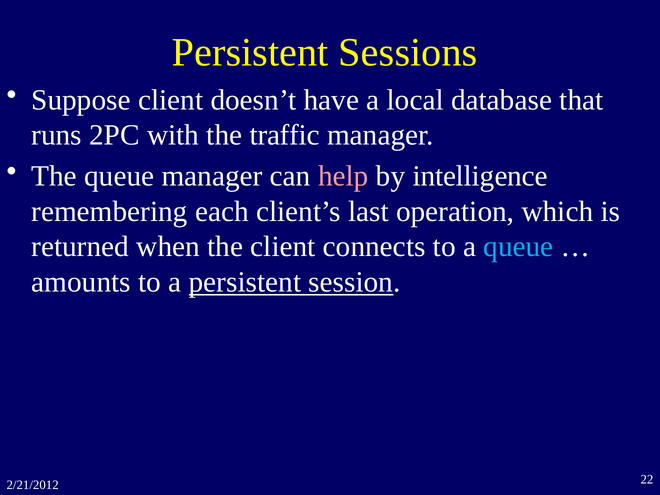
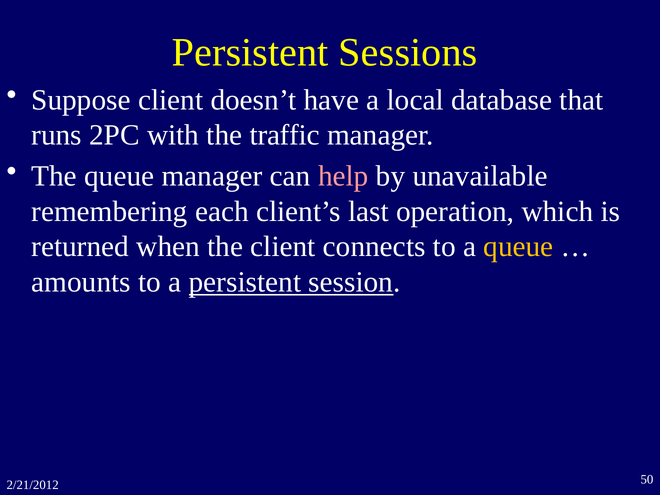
intelligence: intelligence -> unavailable (480, 176)
queue colour: light blue -> yellow (518, 247)
22: 22 -> 50 (647, 479)
